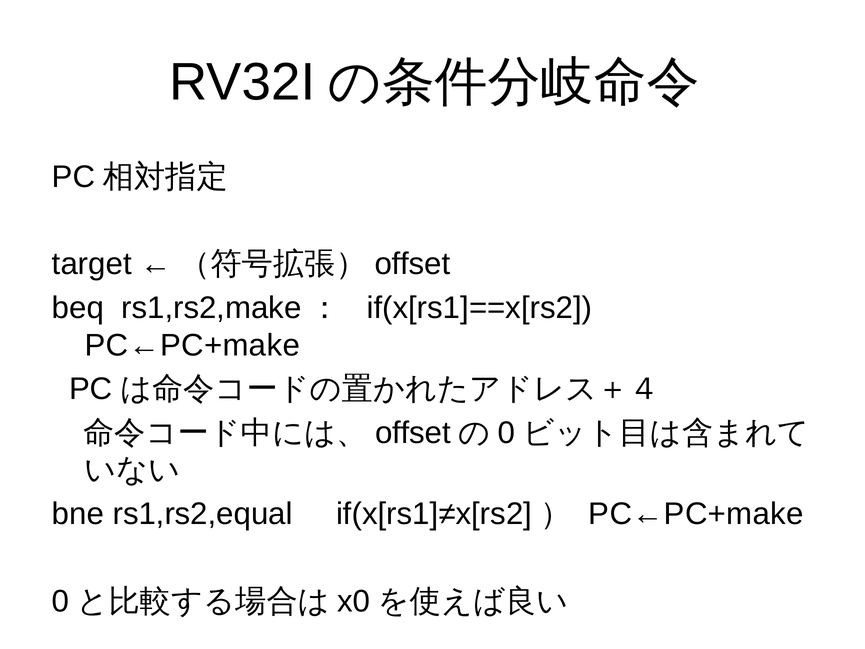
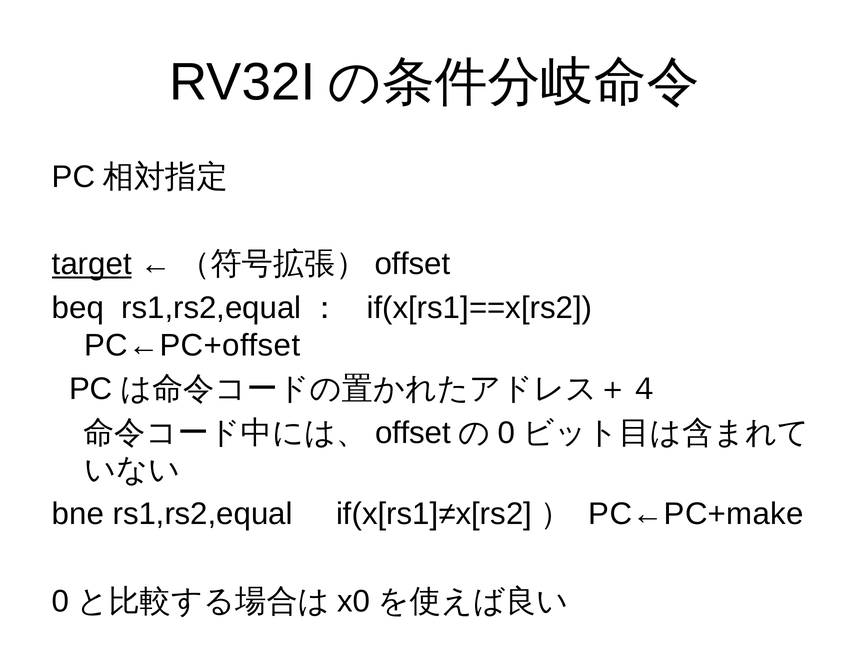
target underline: none -> present (92, 264)
beq rs1,rs2,make: rs1,rs2,make -> rs1,rs2,equal (211, 308)
PC←PC+make: PC←PC+make -> PC←PC+offset (192, 345)
